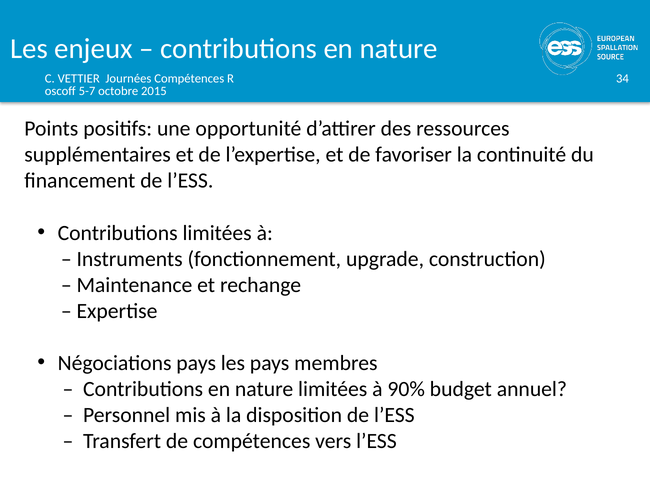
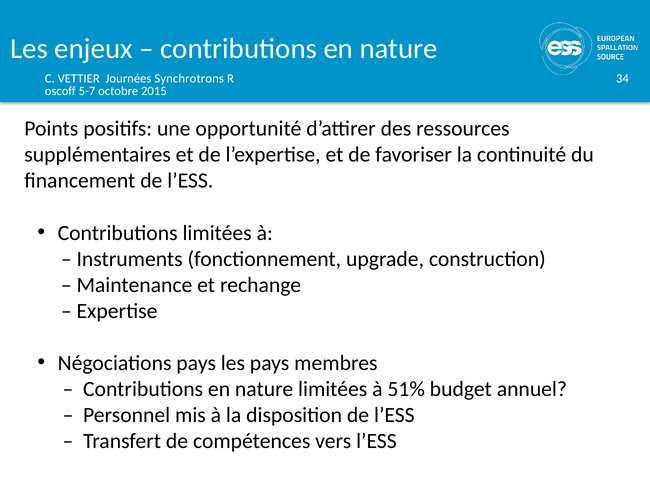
Journées Compétences: Compétences -> Synchrotrons (189, 78)
90%: 90% -> 51% (406, 389)
